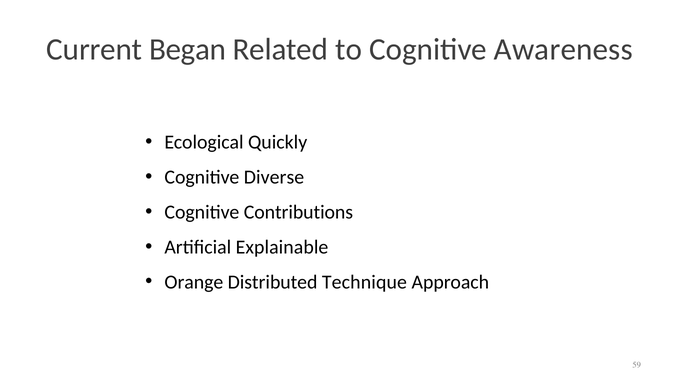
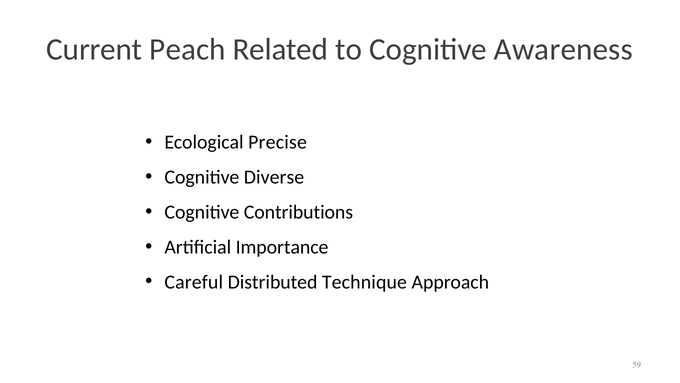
Began: Began -> Peach (188, 49)
Quickly: Quickly -> Precise (278, 142)
Explainable: Explainable -> Importance (282, 247)
Orange: Orange -> Careful (194, 282)
